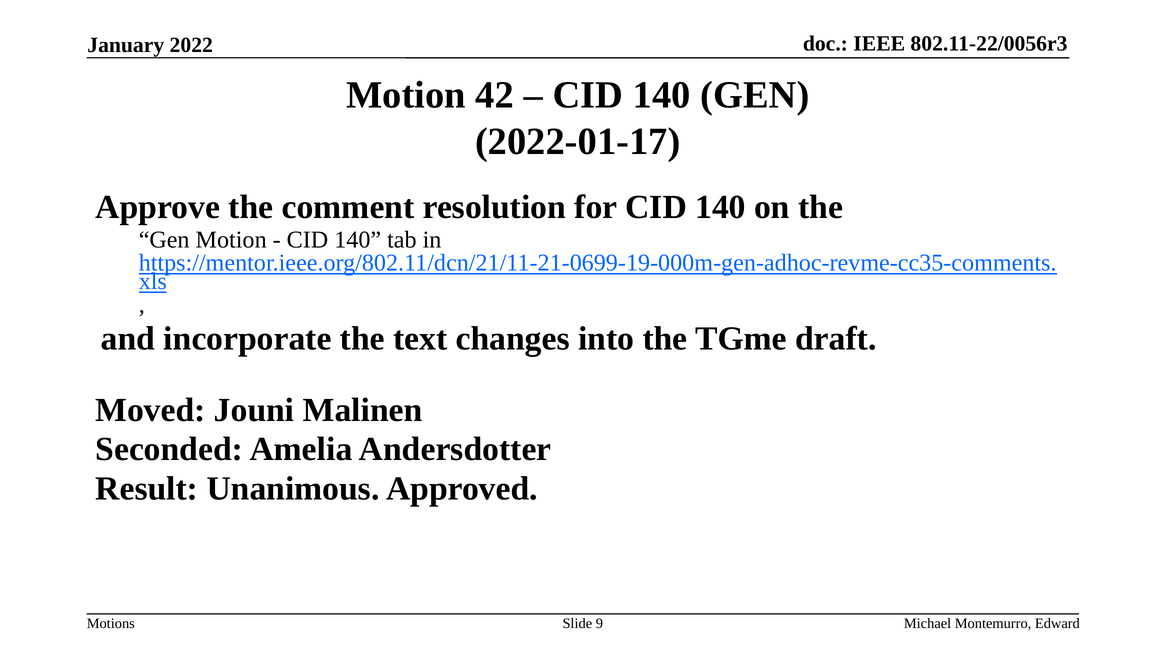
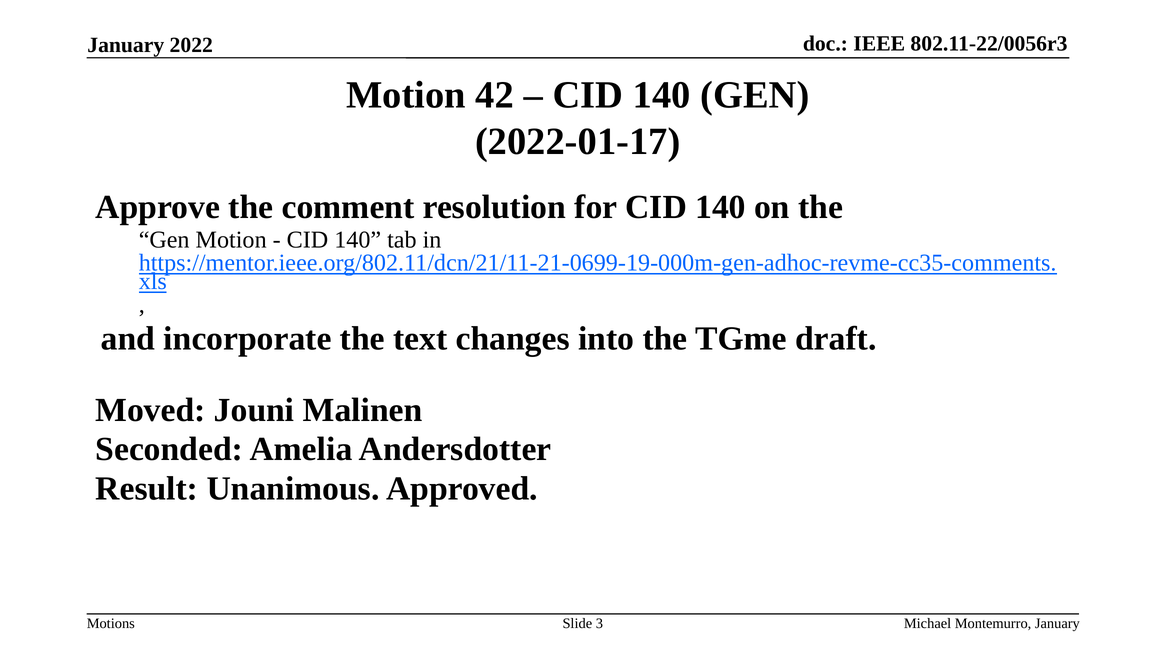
9: 9 -> 3 (599, 624)
Montemurro Edward: Edward -> January (1057, 624)
